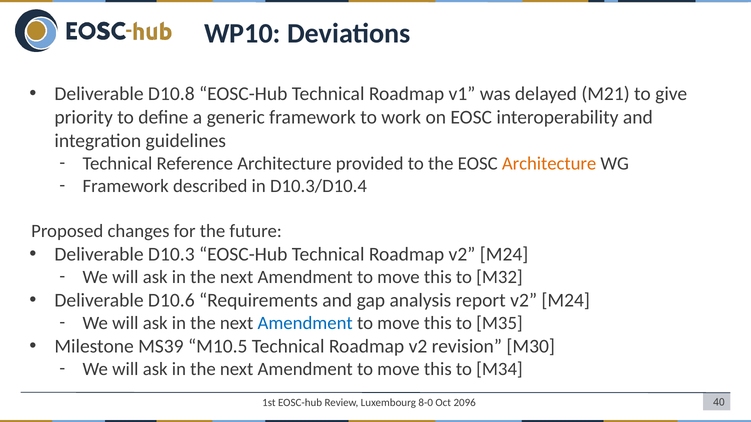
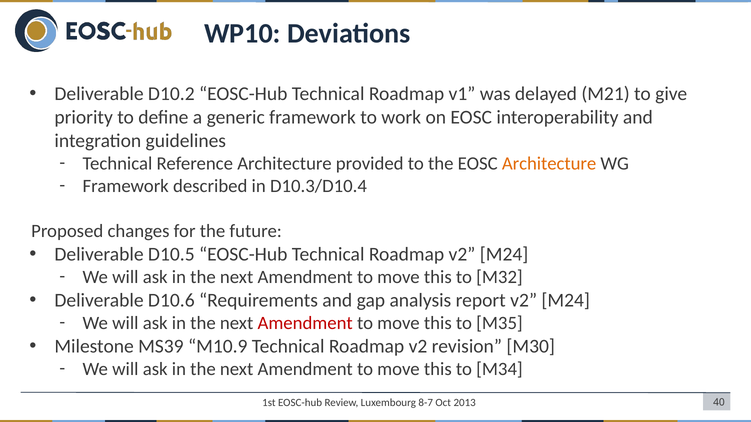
D10.8: D10.8 -> D10.2 (171, 94)
D10.3: D10.3 -> D10.5 (171, 255)
Amendment colour: blue -> red (305, 323)
M10.5: M10.5 -> M10.9 (218, 347)
8-0: 8-0 -> 8-7 (426, 403)
2096: 2096 -> 2013 (465, 403)
